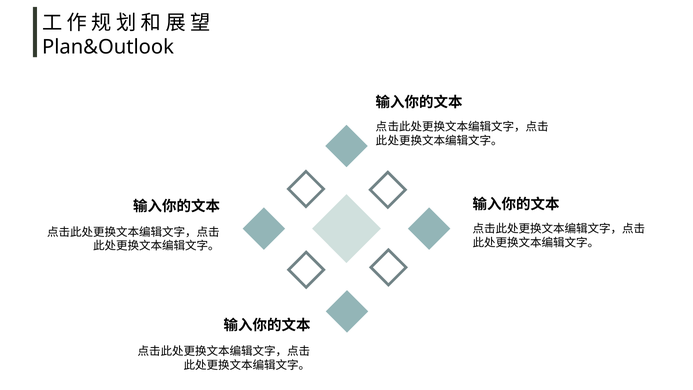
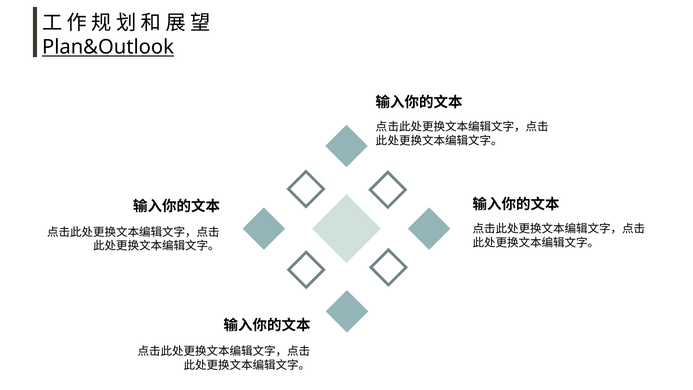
Plan&Outlook underline: none -> present (108, 47)
